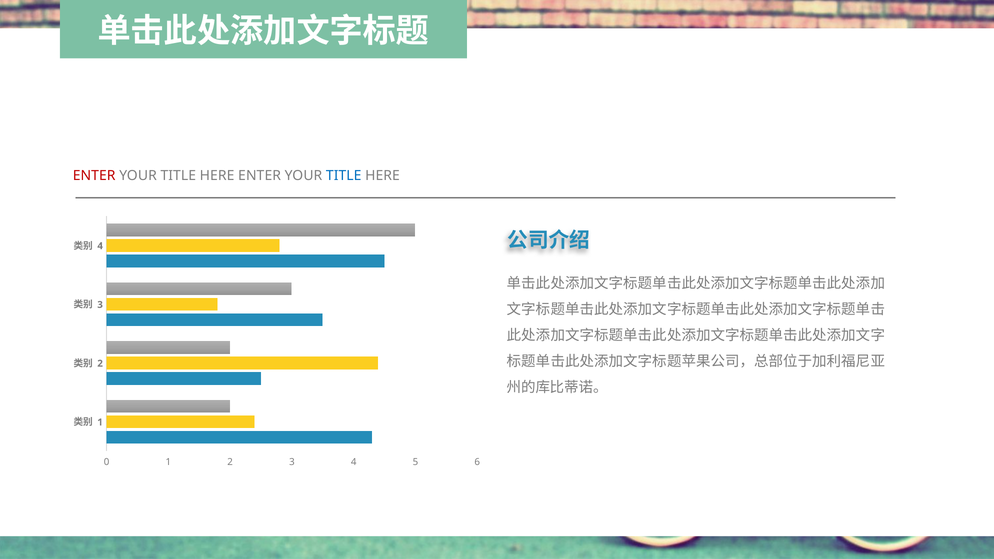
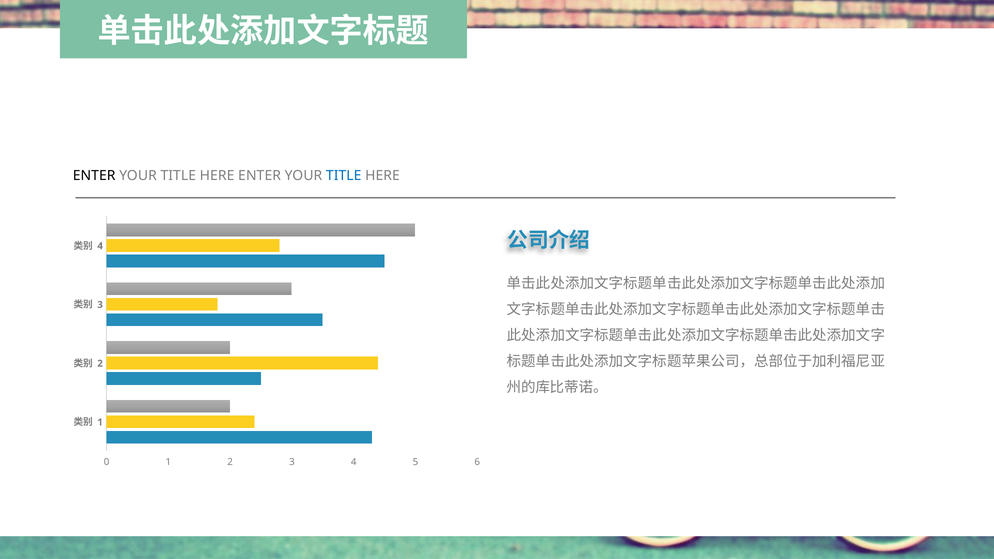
ENTER colour: red -> black (94, 176)
